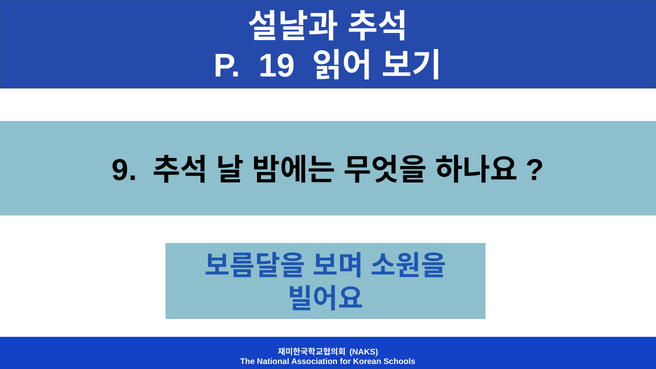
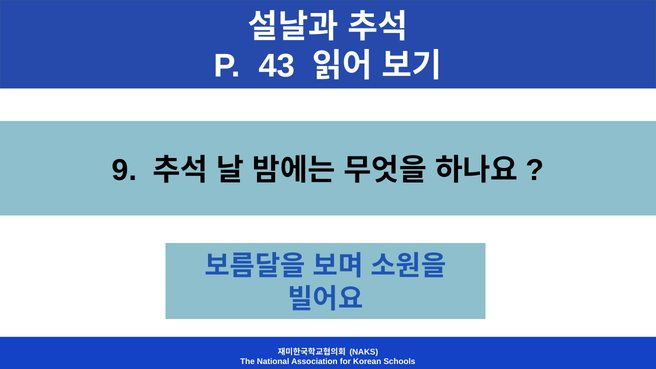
19: 19 -> 43 (277, 66)
